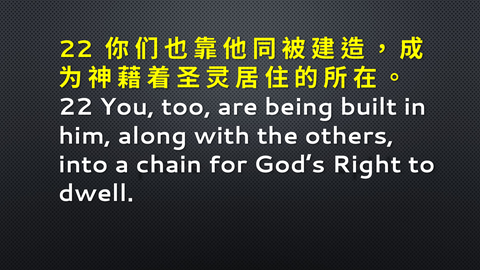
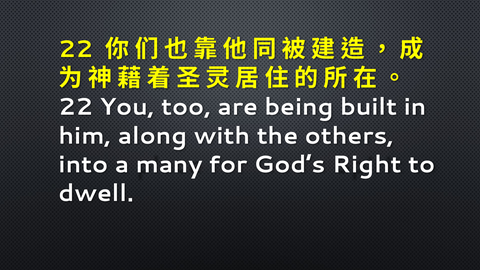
chain: chain -> many (169, 165)
